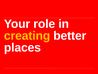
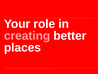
creating colour: yellow -> pink (27, 36)
